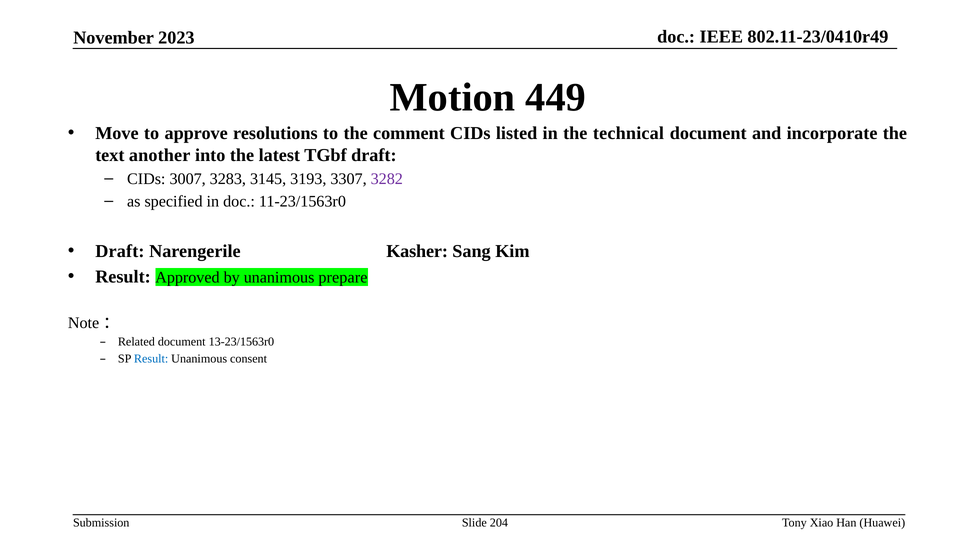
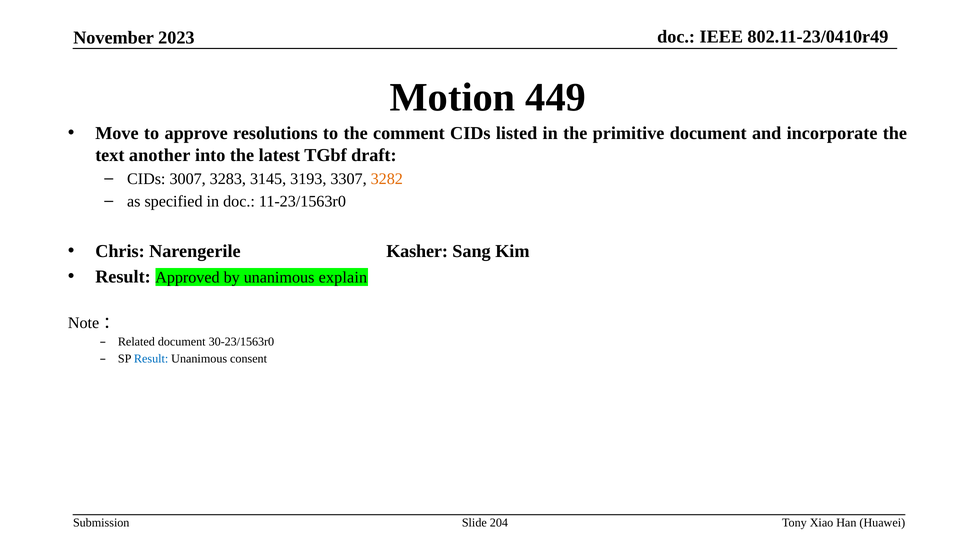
technical: technical -> primitive (629, 133)
3282 colour: purple -> orange (387, 179)
Draft: Draft -> Chris (120, 251)
prepare: prepare -> explain (343, 278)
13-23/1563r0: 13-23/1563r0 -> 30-23/1563r0 (241, 342)
